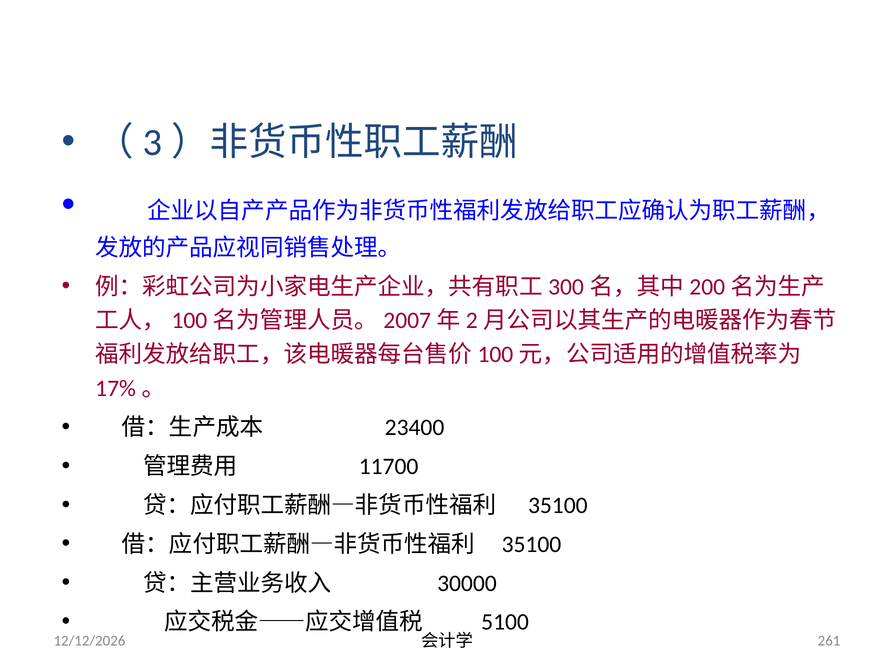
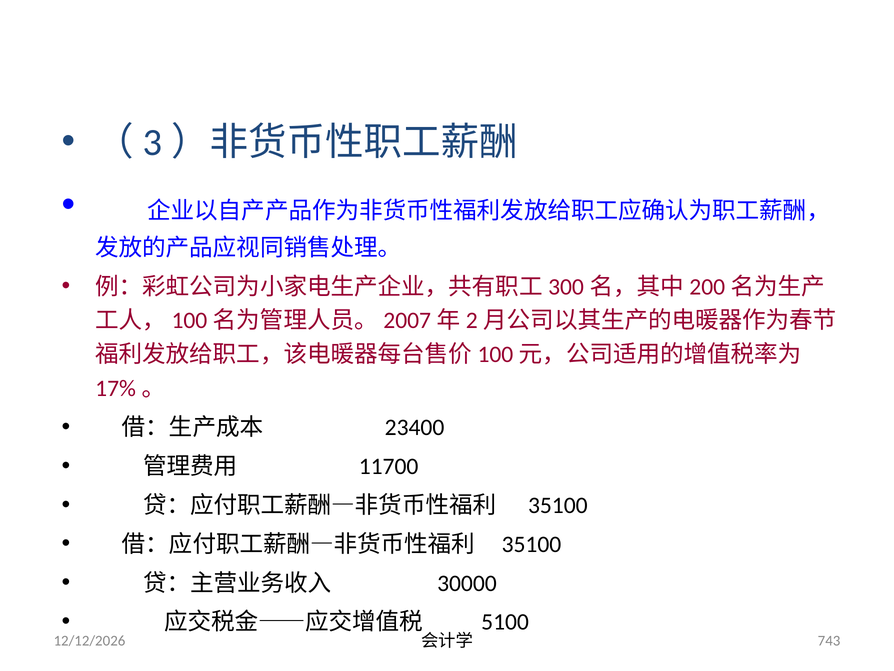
261: 261 -> 743 (829, 640)
